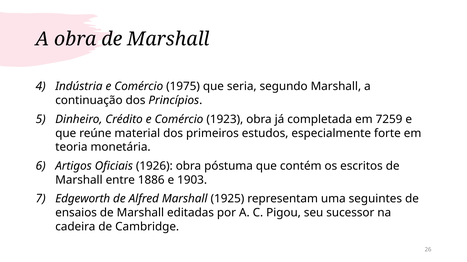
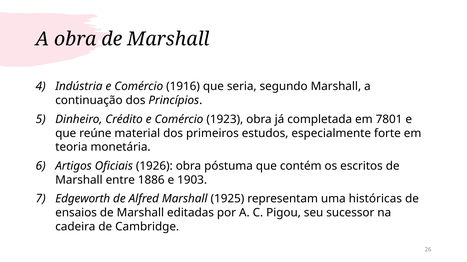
1975: 1975 -> 1916 (183, 87)
7259: 7259 -> 7801 (389, 120)
seguintes: seguintes -> históricas (375, 199)
